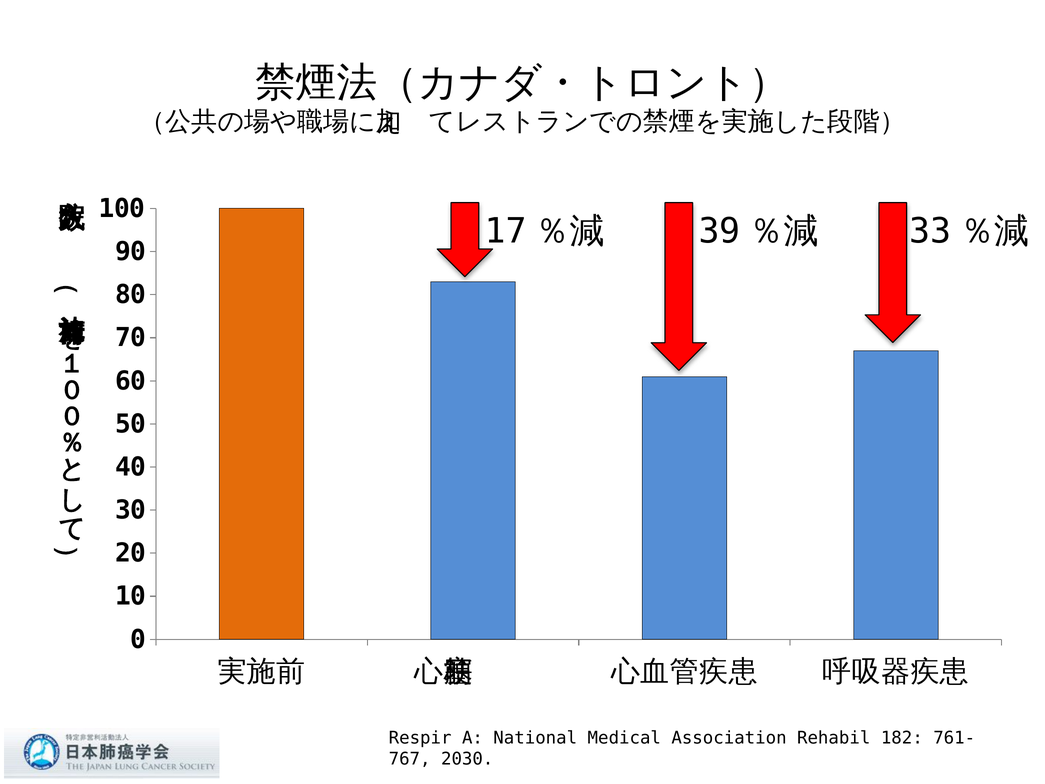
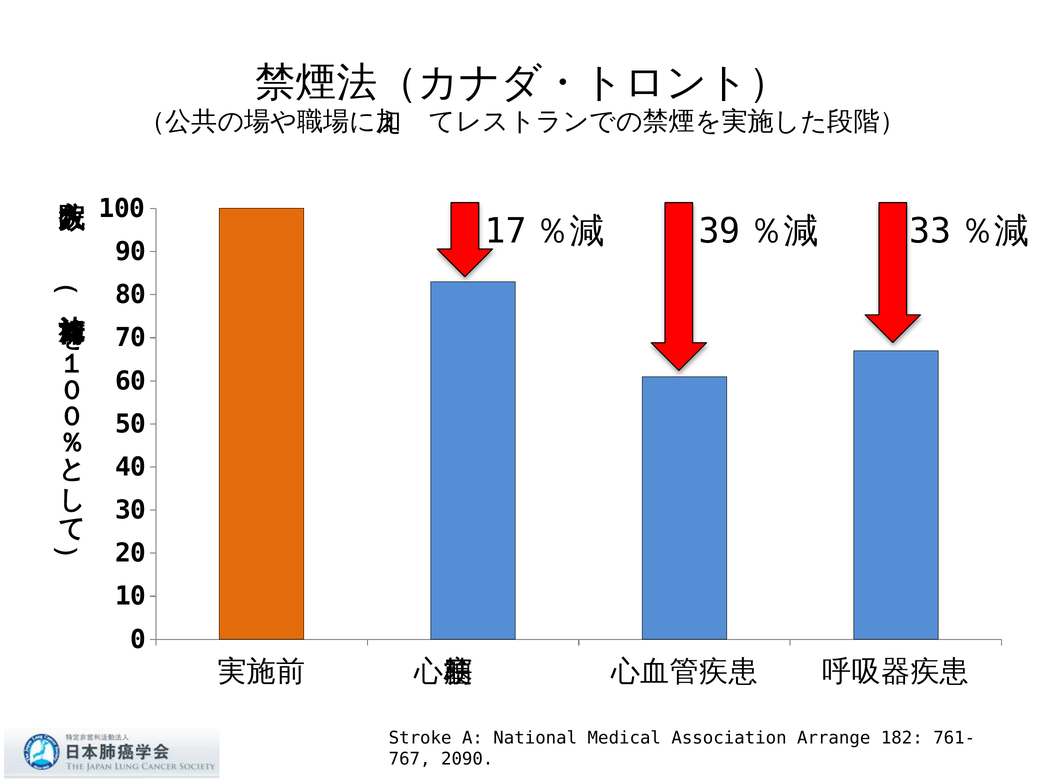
Respir: Respir -> Stroke (420, 738)
Rehabil: Rehabil -> Arrange (834, 738)
2030: 2030 -> 2090 (467, 759)
